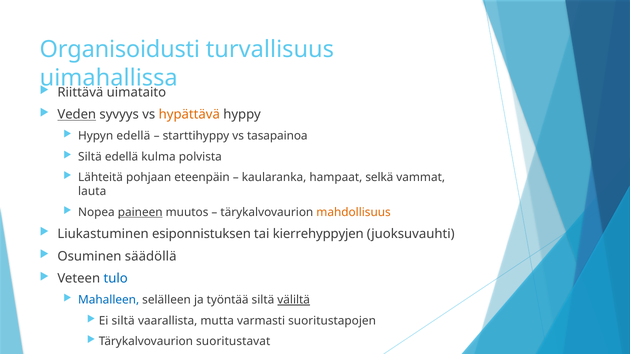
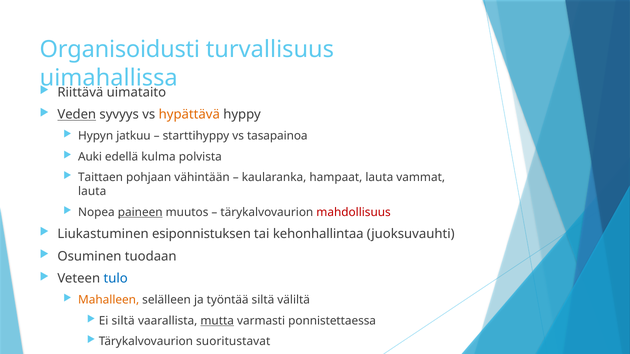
Hypyn edellä: edellä -> jatkuu (133, 136)
Siltä: Siltä -> Auki (90, 157)
Lähteitä: Lähteitä -> Taittaen (101, 178)
eteenpäin: eteenpäin -> vähintään (202, 178)
hampaat selkä: selkä -> lauta (379, 178)
mahdollisuus colour: orange -> red (354, 213)
kierrehyppyjen: kierrehyppyjen -> kehonhallintaa (318, 234)
säädöllä: säädöllä -> tuodaan (151, 256)
Mahalleen colour: blue -> orange (109, 300)
väliltä underline: present -> none (294, 300)
mutta underline: none -> present (217, 321)
suoritustapojen: suoritustapojen -> ponnistettaessa (332, 321)
